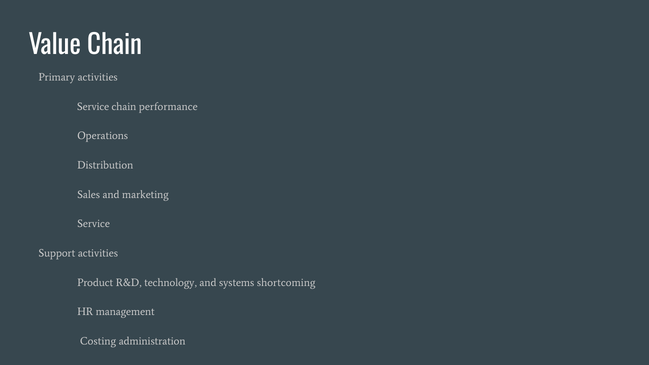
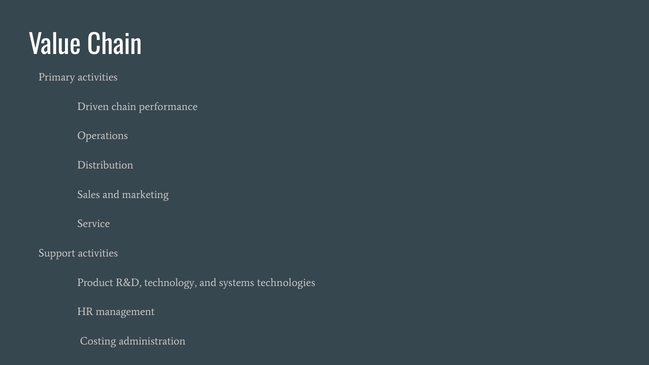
Service: Service -> Driven (93, 107)
shortcoming: shortcoming -> technologies (286, 283)
